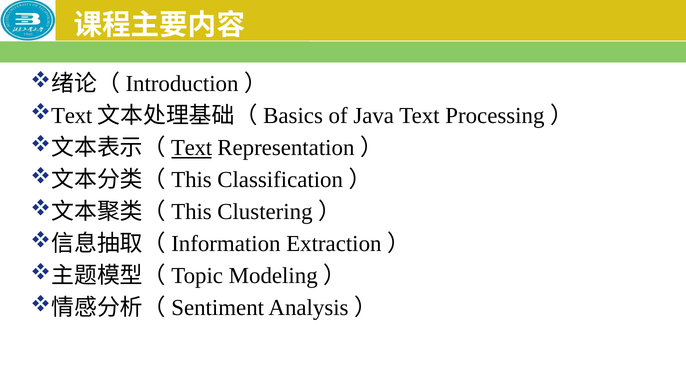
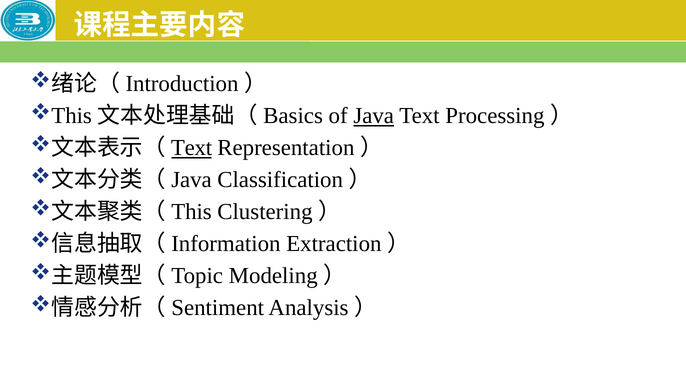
Text: Text -> This (72, 116)
Java underline: none -> present (374, 116)
This: This -> Java (191, 180)
